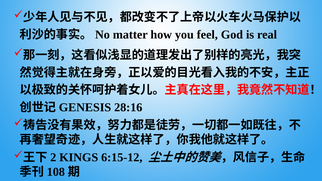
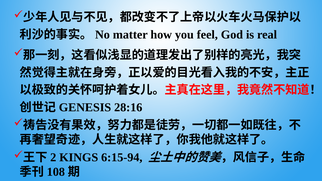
6:15-12: 6:15-12 -> 6:15-94 (122, 158)
